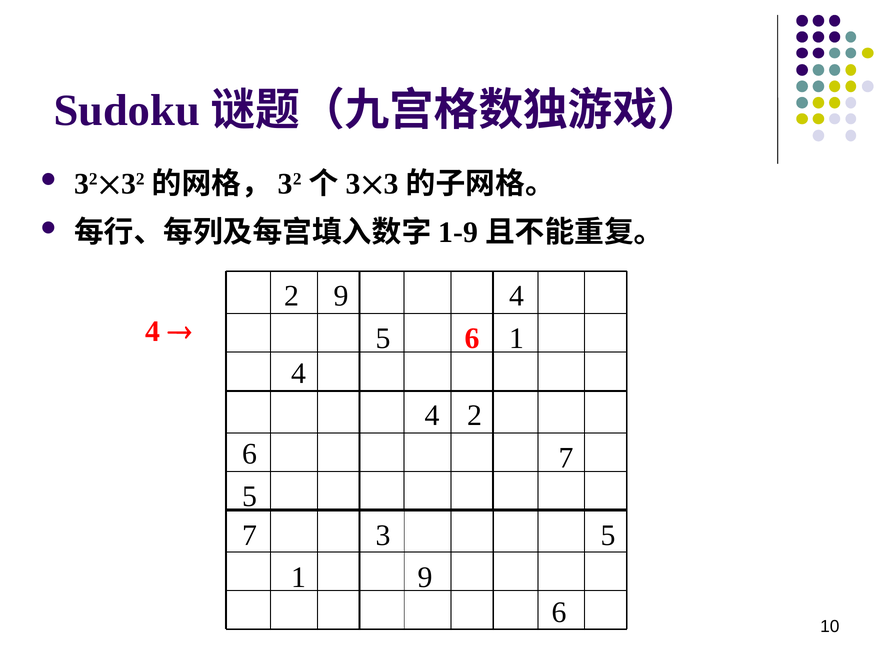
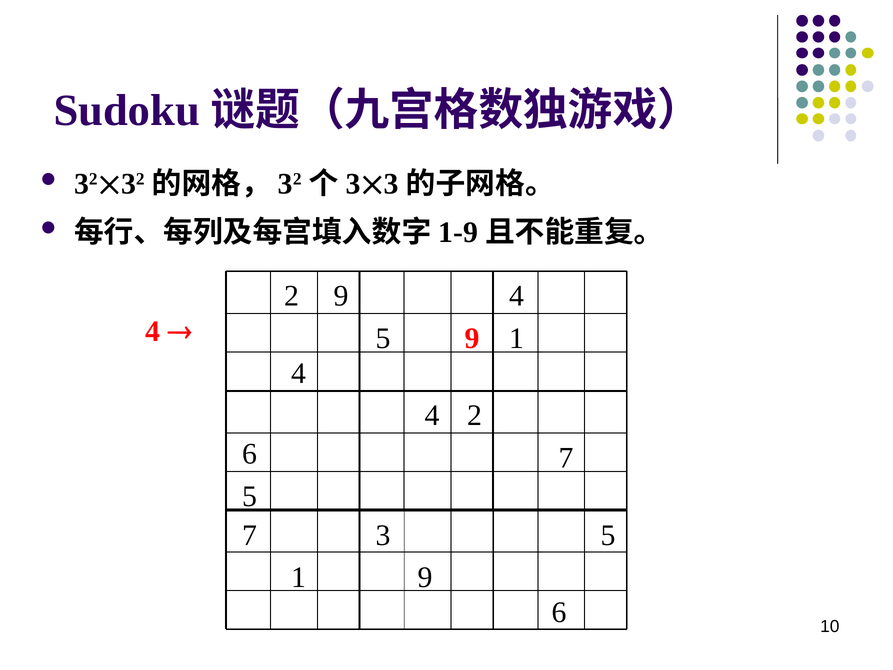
6: 6 -> 9 (472, 338)
